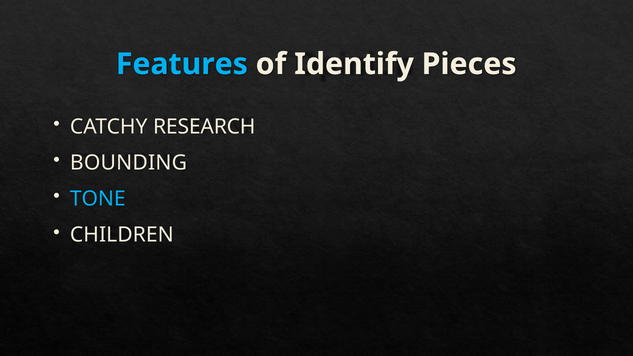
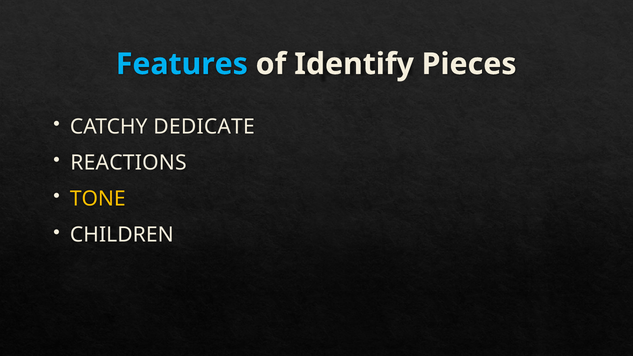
RESEARCH: RESEARCH -> DEDICATE (204, 127)
BOUNDING: BOUNDING -> REACTIONS (129, 163)
TONE colour: light blue -> yellow (98, 199)
